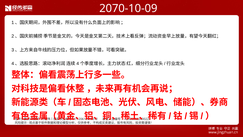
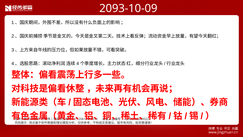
2070-10-09: 2070-10-09 -> 2093-10-09 (128, 8)
